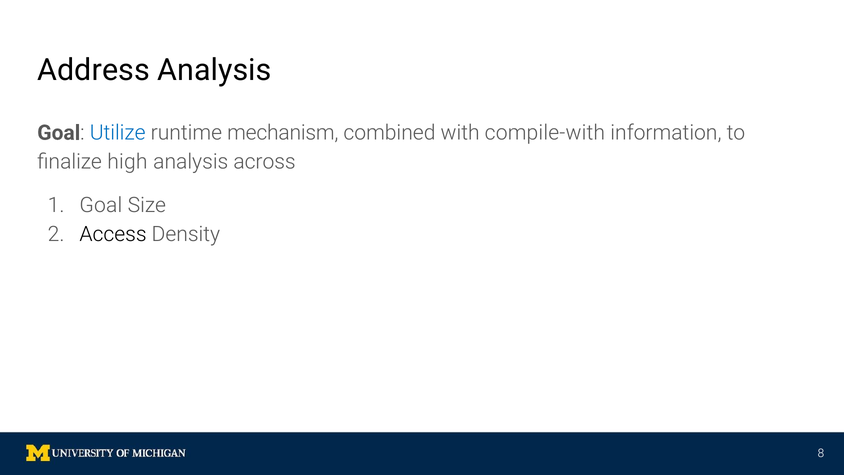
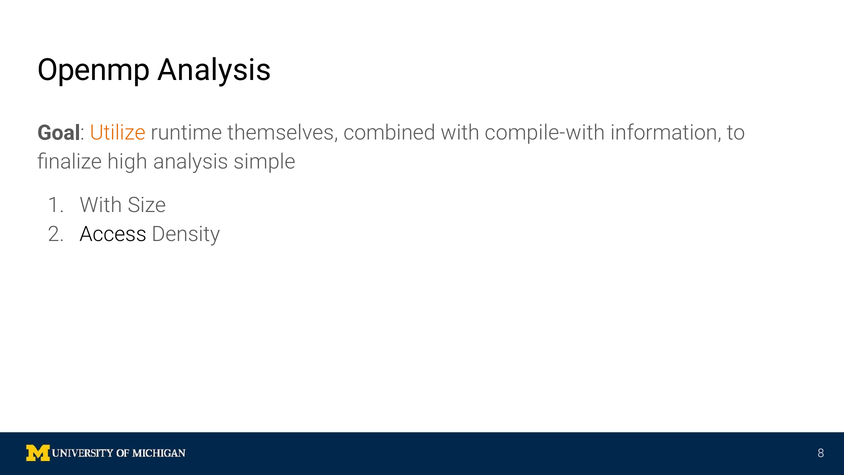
Address: Address -> Openmp (94, 70)
Utilize colour: blue -> orange (118, 133)
mechanism: mechanism -> themselves (283, 133)
across: across -> simple (264, 162)
Goal: Goal -> With (101, 205)
